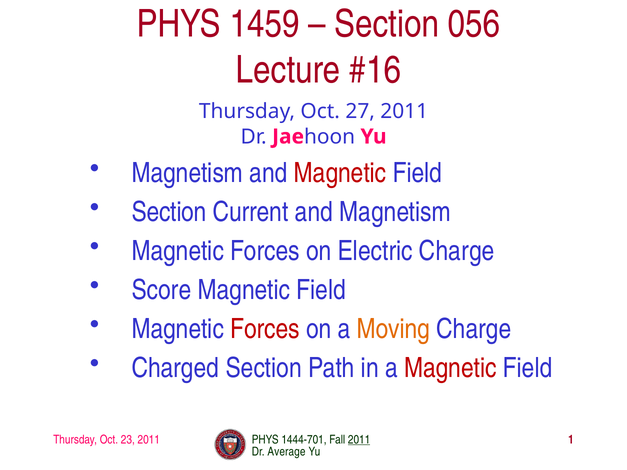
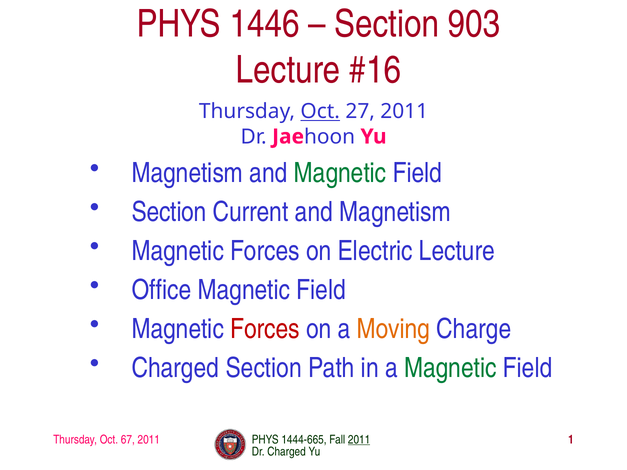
1459: 1459 -> 1446 (265, 24)
056: 056 -> 903 (474, 24)
Oct underline: none -> present (320, 112)
Magnetic colour: red -> green (340, 173)
Electric Charge: Charge -> Lecture (457, 251)
Score: Score -> Office (161, 290)
Magnetic colour: red -> green (450, 368)
23: 23 -> 67 (128, 440)
1444-701: 1444-701 -> 1444-665 (304, 440)
Dr Average: Average -> Charged (287, 452)
